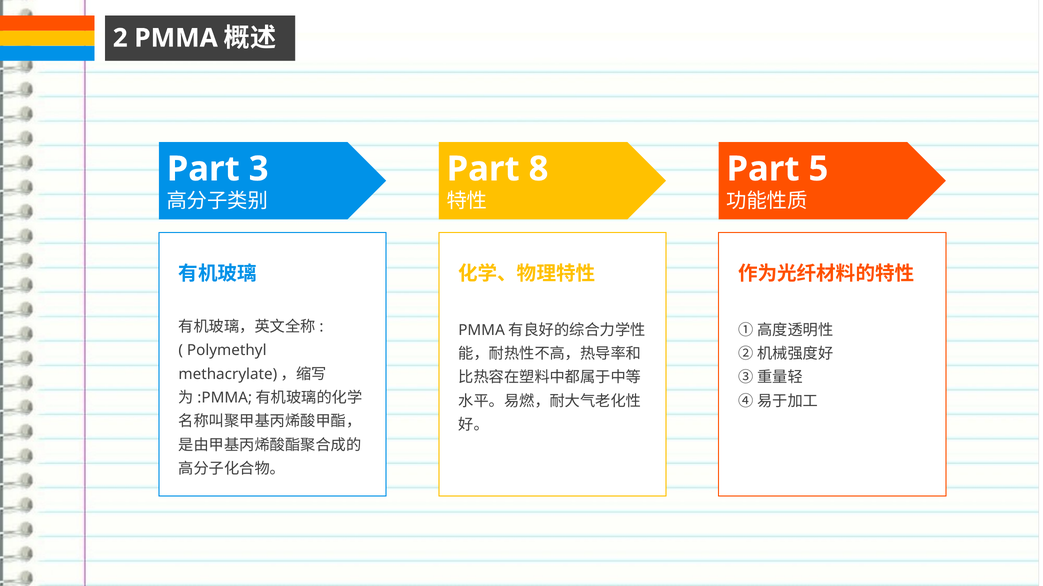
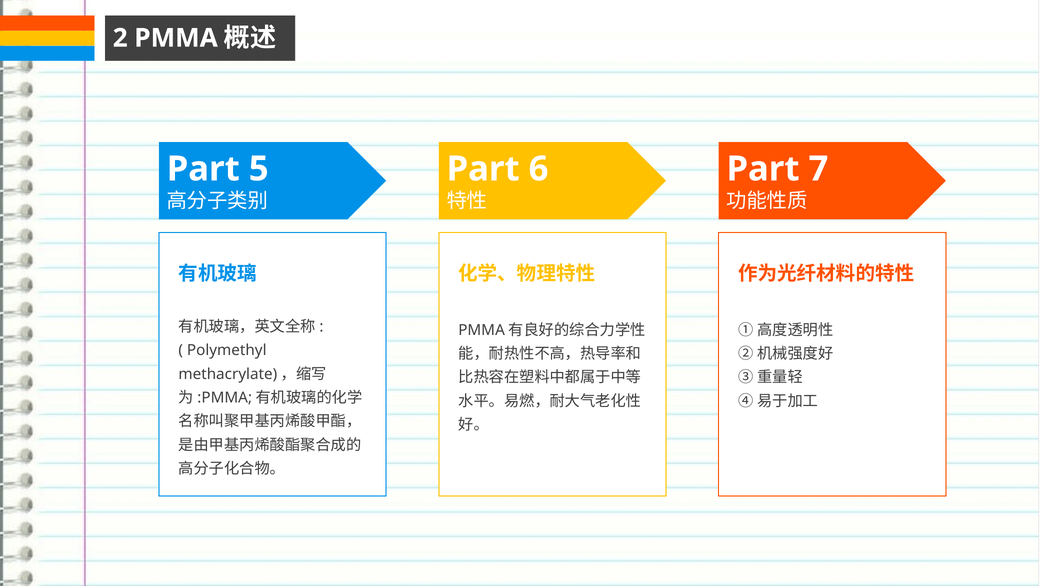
3: 3 -> 5 (259, 169)
8: 8 -> 6 (539, 169)
5: 5 -> 7 (818, 169)
